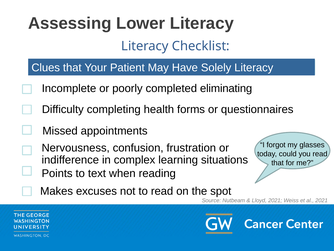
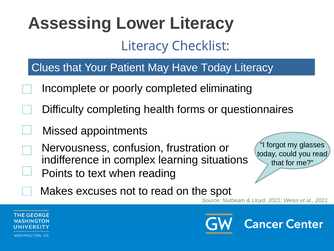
Have Solely: Solely -> Today (216, 68)
